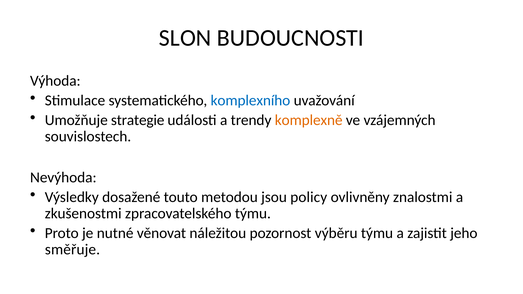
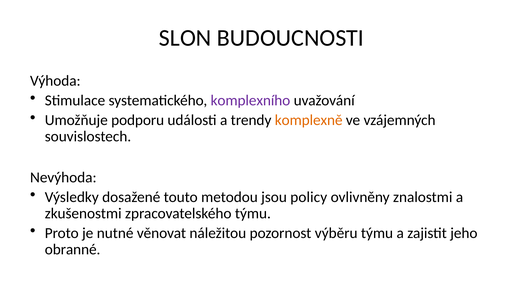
komplexního colour: blue -> purple (250, 100)
strategie: strategie -> podporu (138, 120)
směřuje: směřuje -> obranné (73, 250)
